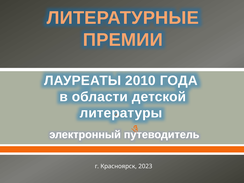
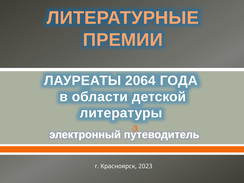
2010: 2010 -> 2064 (140, 81)
